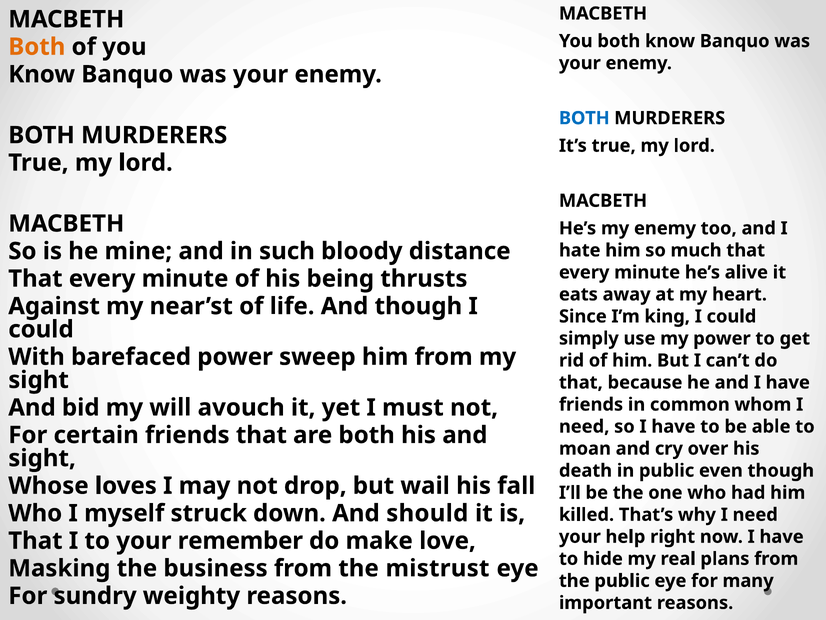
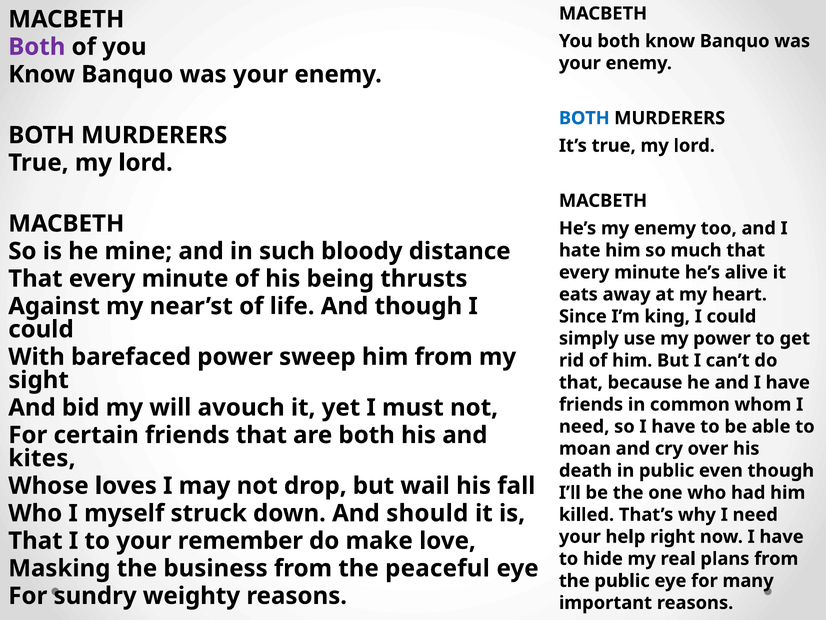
Both colour: orange -> purple (37, 47)
sight: sight -> kites (42, 458)
mistrust: mistrust -> peaceful (438, 568)
